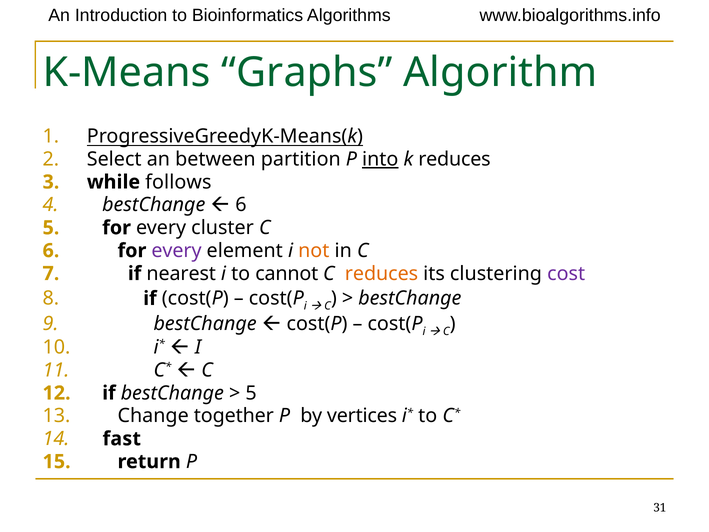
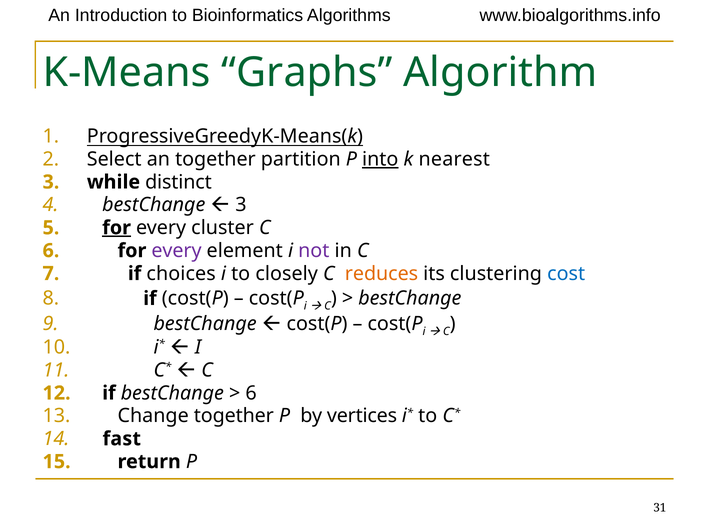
an between: between -> together (215, 159)
k reduces: reduces -> nearest (454, 159)
follows: follows -> distinct (178, 182)
6: 6 -> 3 (241, 205)
for underline: none -> present (117, 228)
not colour: orange -> purple (314, 251)
nearest: nearest -> choices (181, 273)
cannot: cannot -> closely (287, 273)
cost colour: purple -> blue (566, 273)
5: 5 -> 6 (251, 393)
